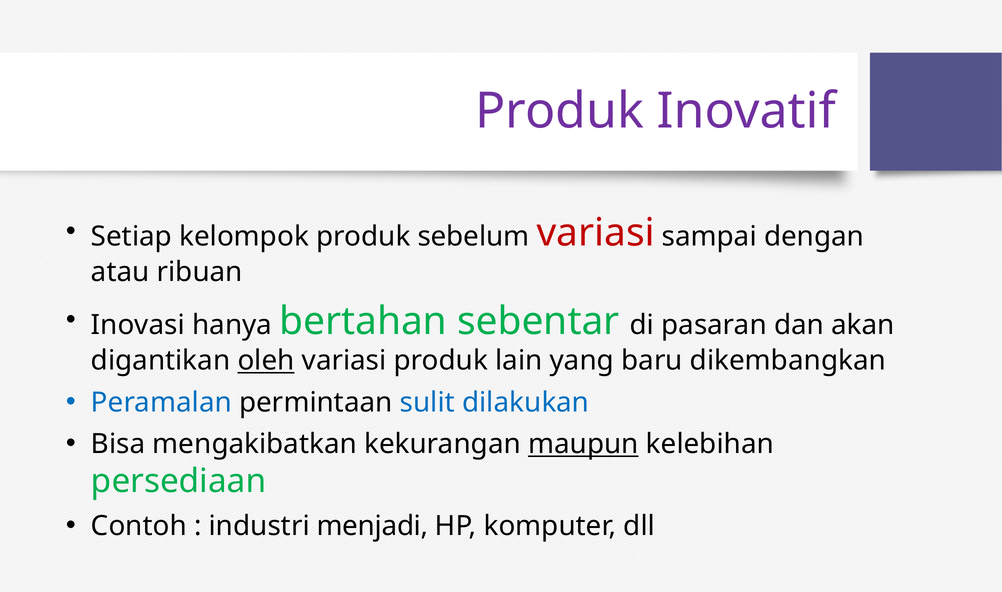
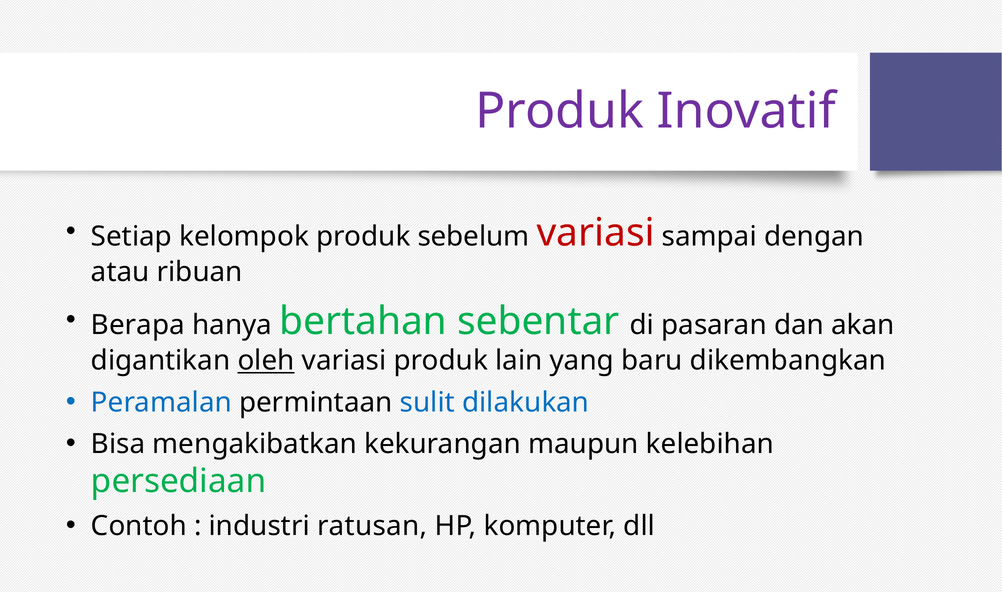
Inovasi: Inovasi -> Berapa (138, 325)
maupun underline: present -> none (583, 444)
menjadi: menjadi -> ratusan (372, 526)
